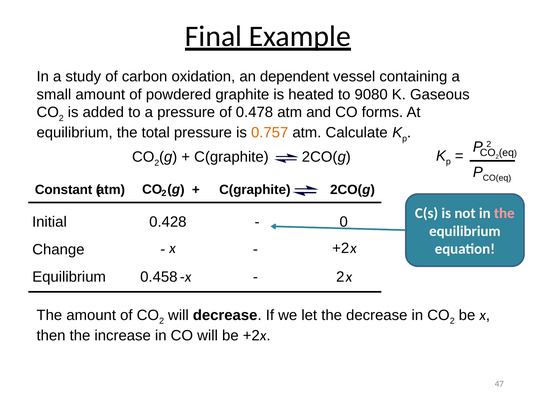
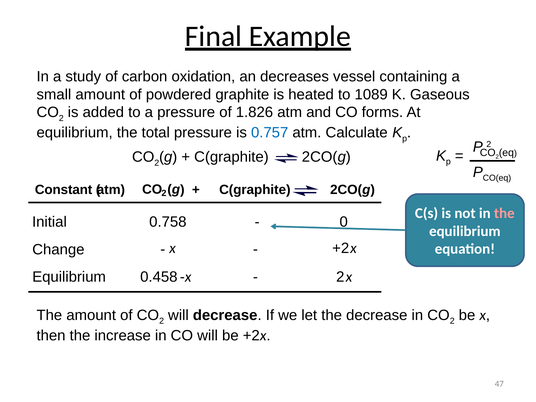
dependent: dependent -> decreases (295, 77)
9080: 9080 -> 1089 (371, 94)
0.478: 0.478 -> 1.826 (254, 112)
0.757 colour: orange -> blue (270, 133)
0.428: 0.428 -> 0.758 (168, 222)
